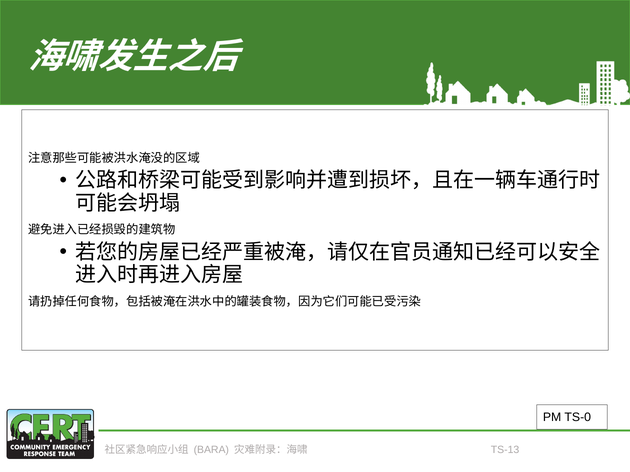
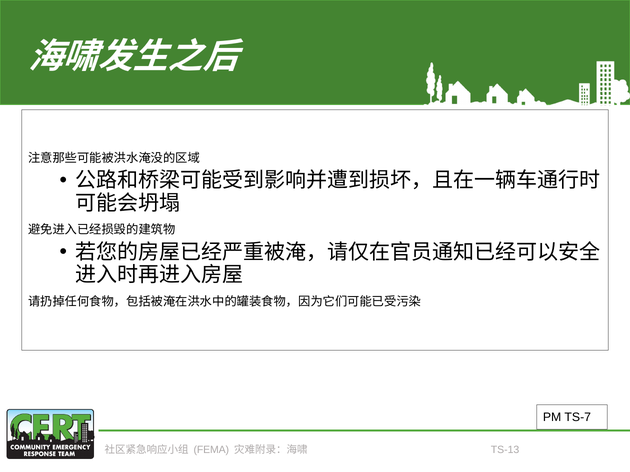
TS-0: TS-0 -> TS-7 (578, 417)
BARA: BARA -> FEMA (211, 450)
